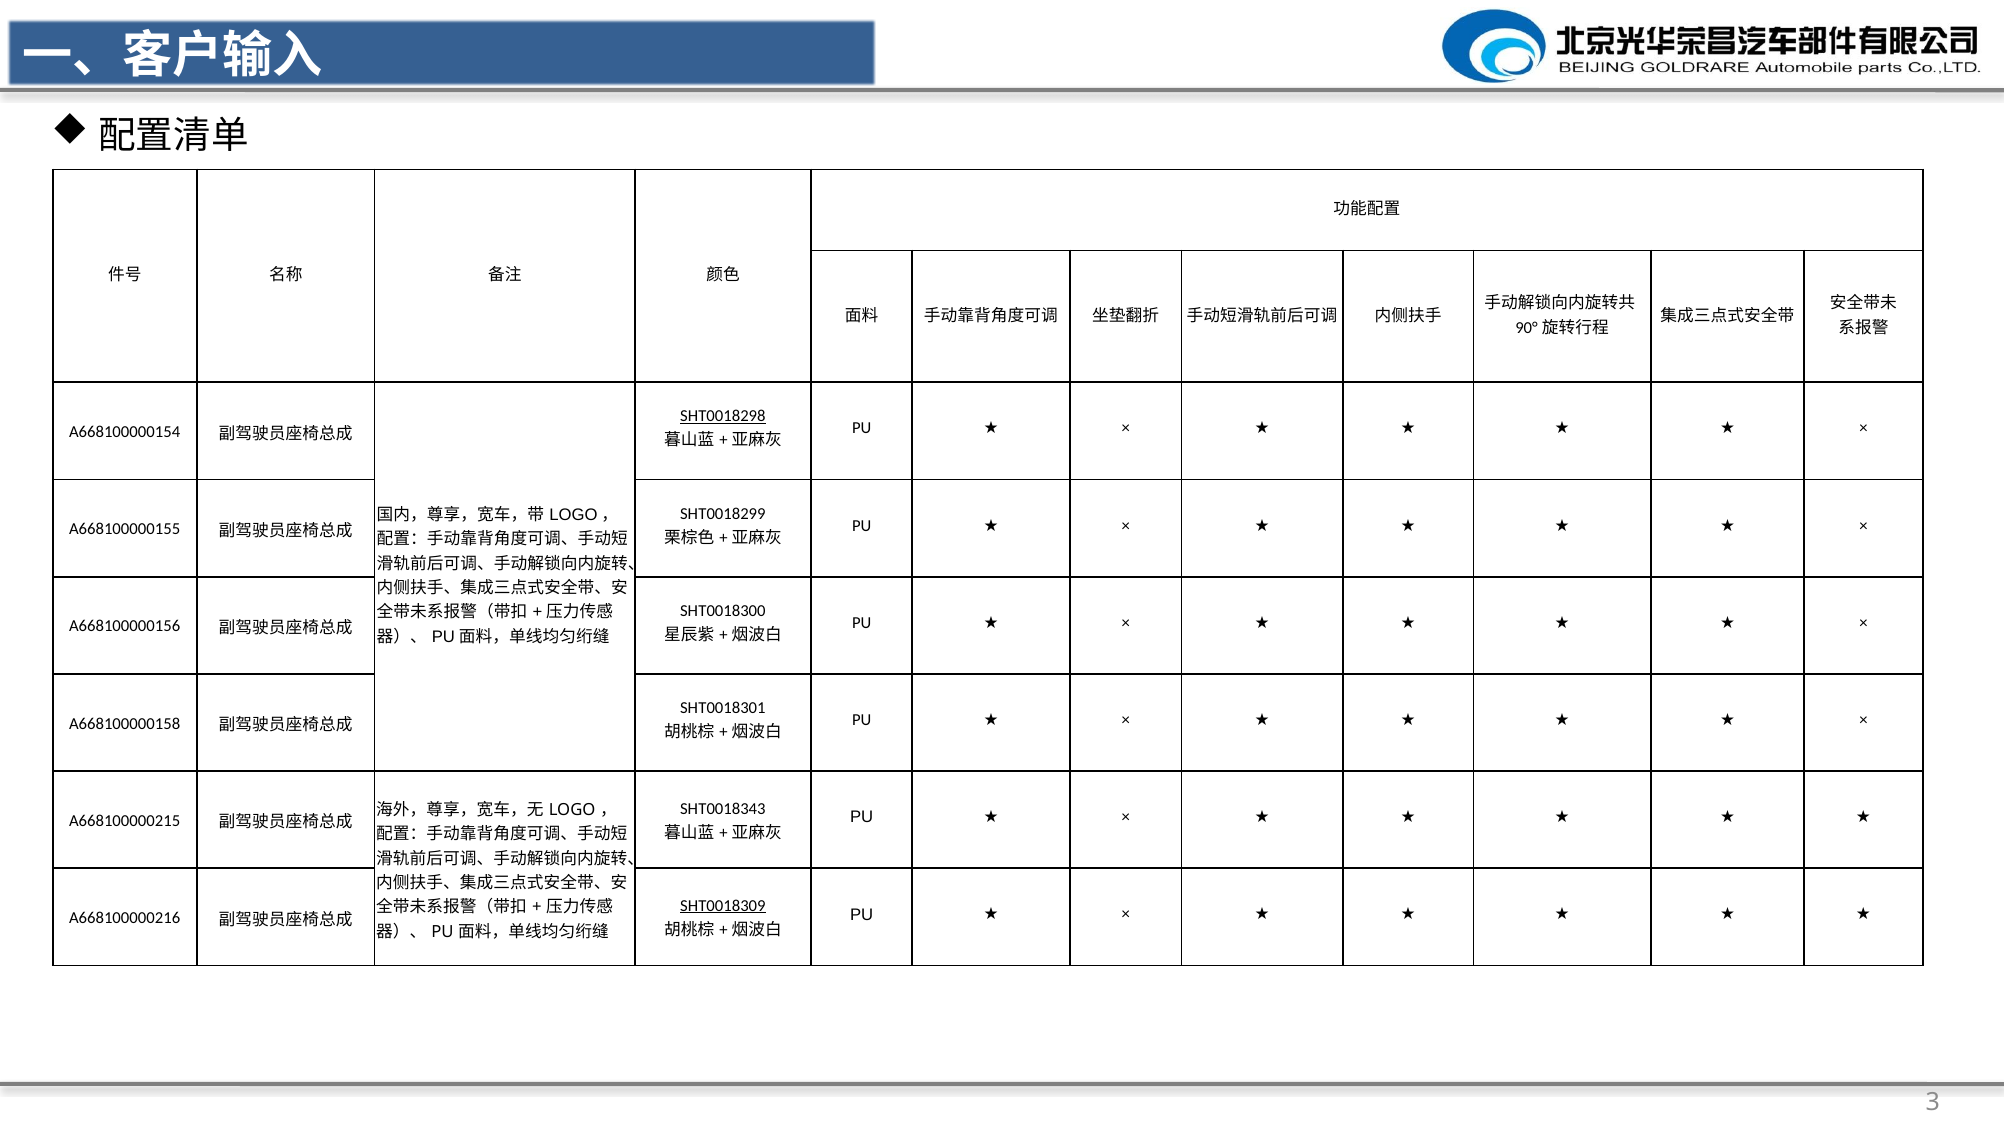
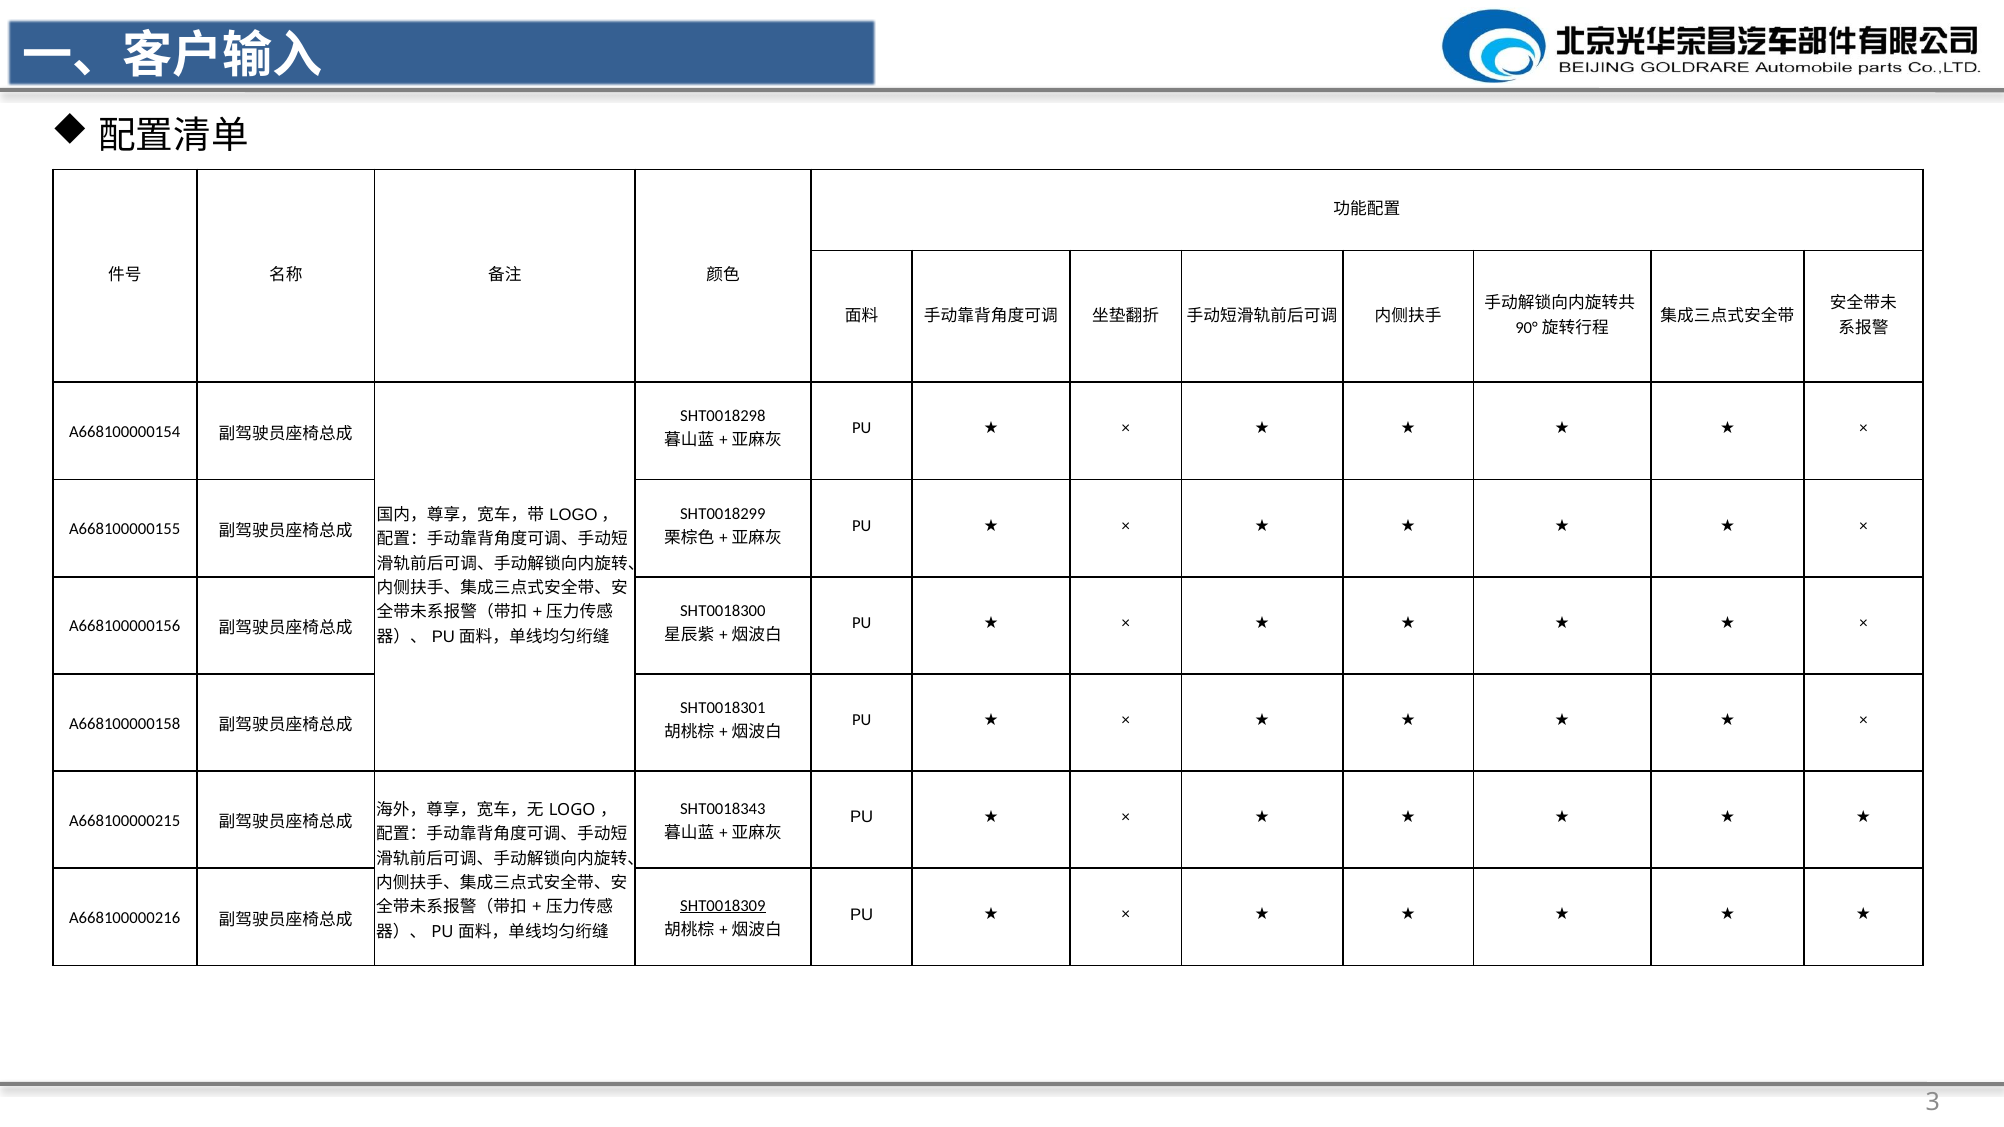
SHT0018298 underline: present -> none (723, 417)
